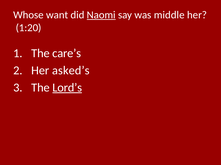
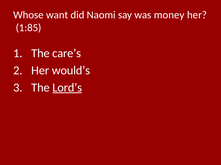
Naomi underline: present -> none (101, 15)
middle: middle -> money (169, 15)
1:20: 1:20 -> 1:85 (29, 28)
asked’s: asked’s -> would’s (71, 71)
